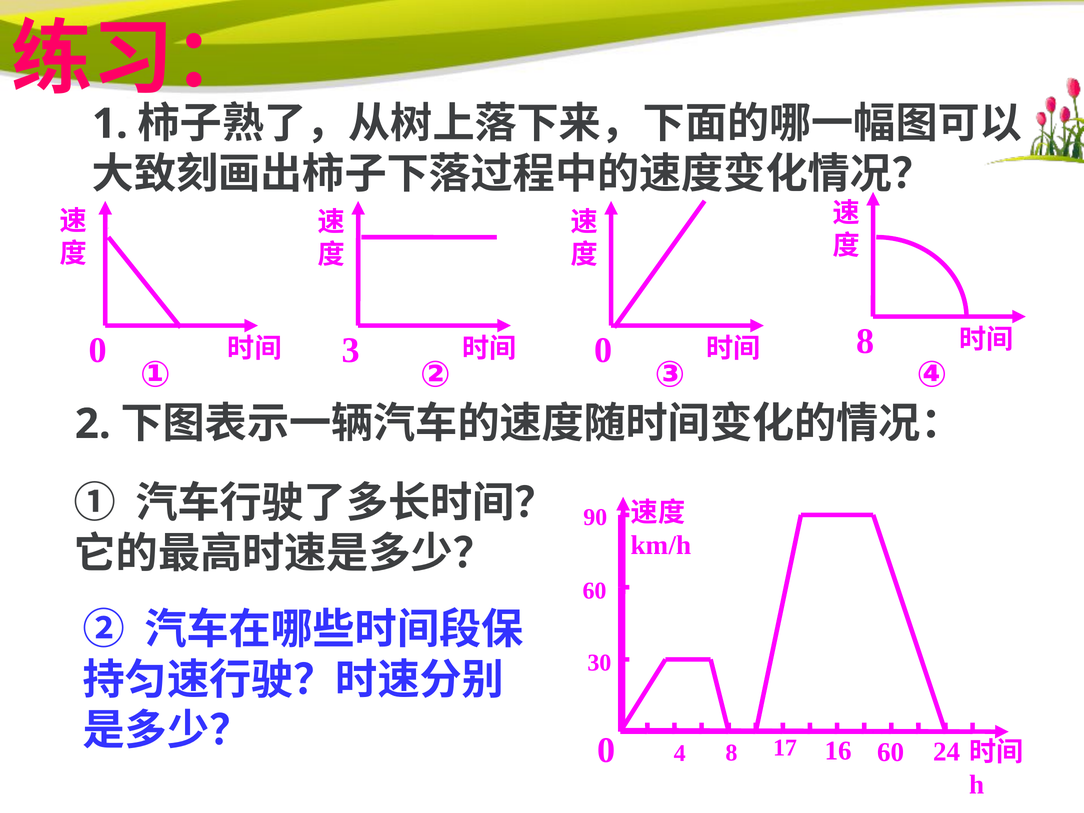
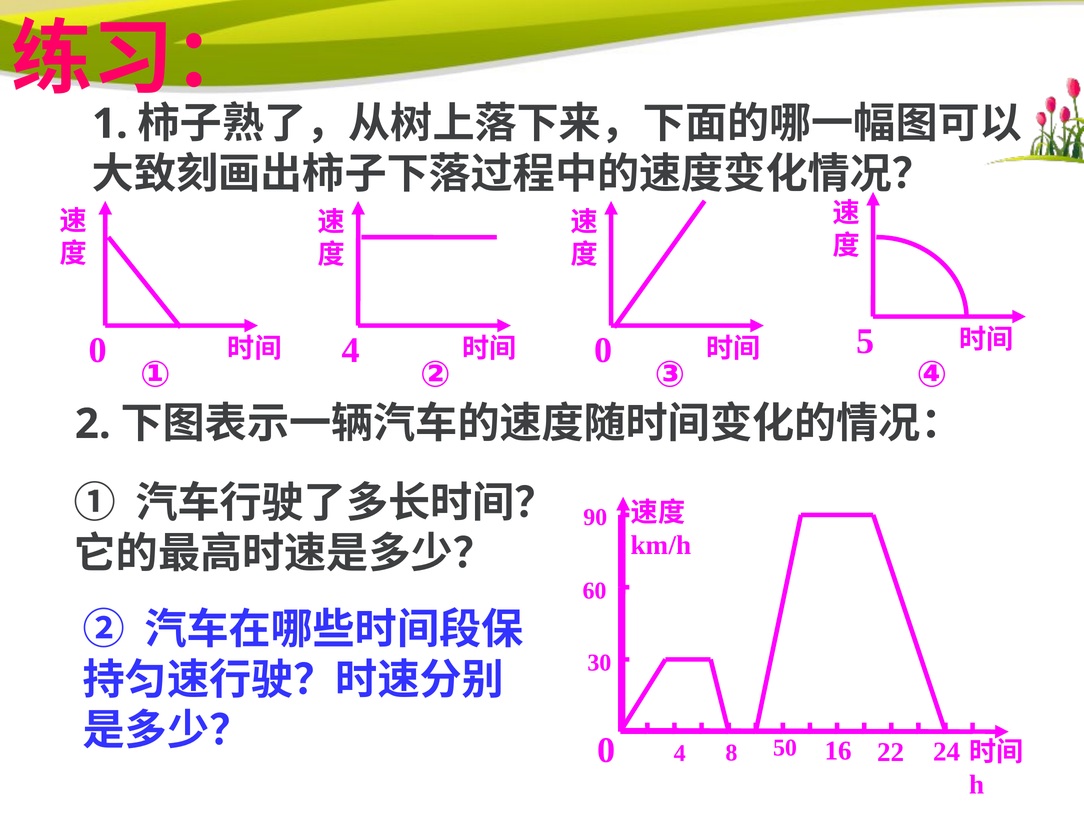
0 3: 3 -> 4 (351, 350)
0 8: 8 -> 5 (865, 341)
17: 17 -> 50 (785, 748)
16 60: 60 -> 22 (891, 753)
